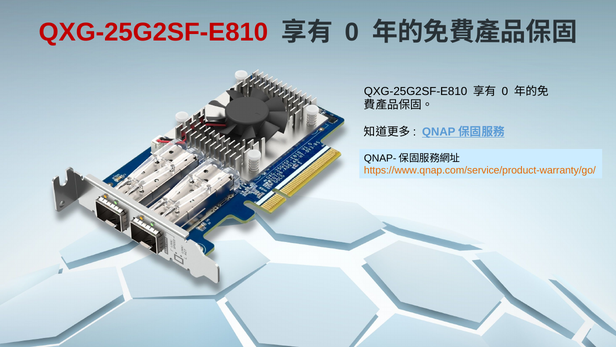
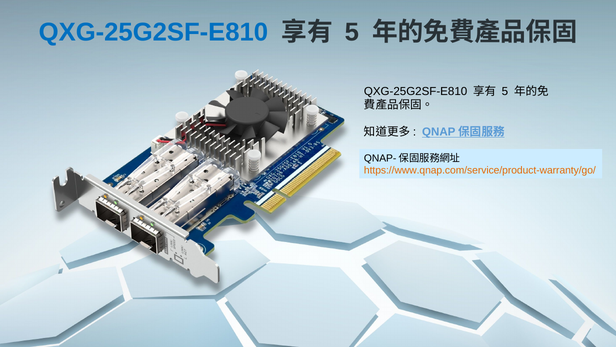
QXG-25G2SF-E810 colour: red -> blue (153, 32)
0: 0 -> 5 (352, 32)
0: 0 -> 5 (505, 91)
